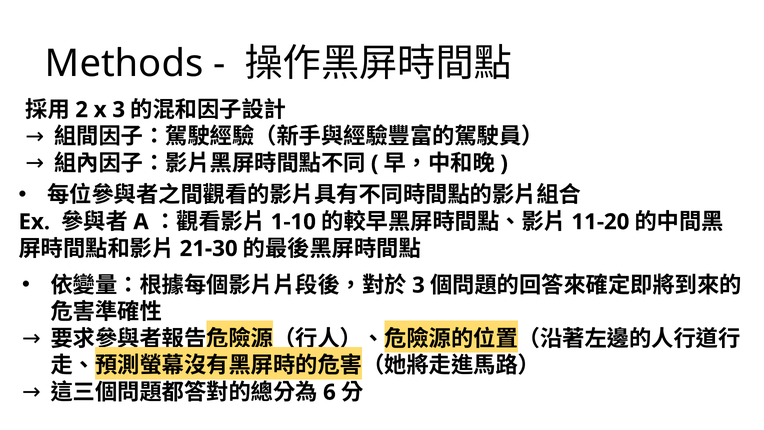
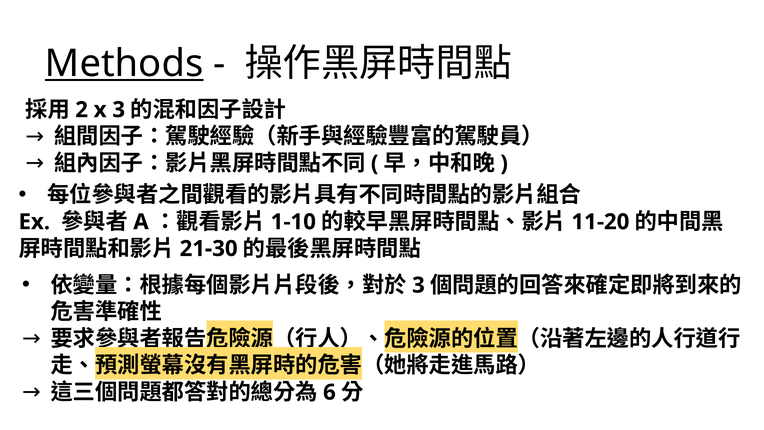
Methods underline: none -> present (124, 64)
